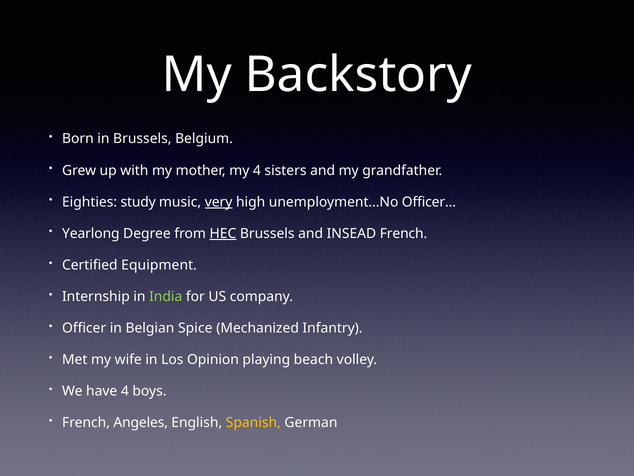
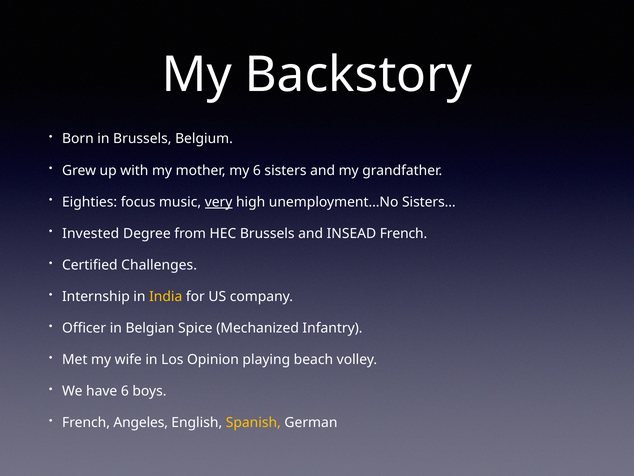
my 4: 4 -> 6 (257, 170)
study: study -> focus (138, 202)
Officer…: Officer… -> Sisters… (429, 202)
Yearlong: Yearlong -> Invested (91, 233)
HEC underline: present -> none (223, 233)
Equipment: Equipment -> Challenges (159, 265)
India colour: light green -> yellow (166, 296)
have 4: 4 -> 6 (125, 391)
